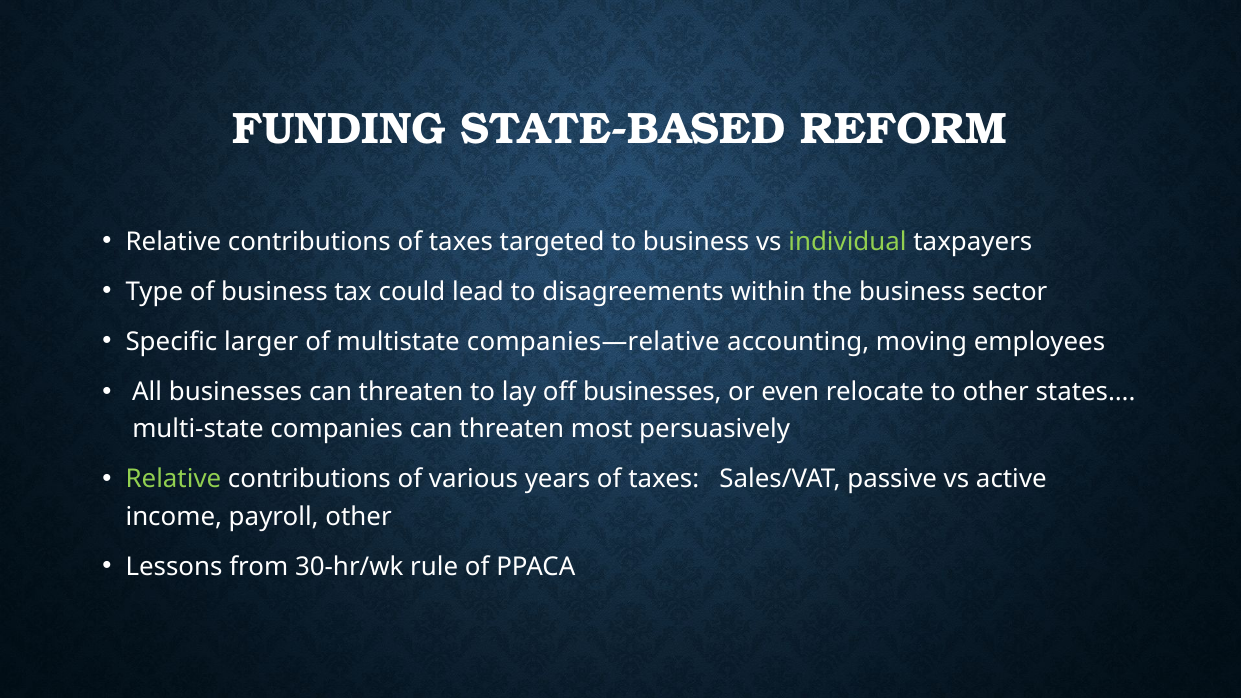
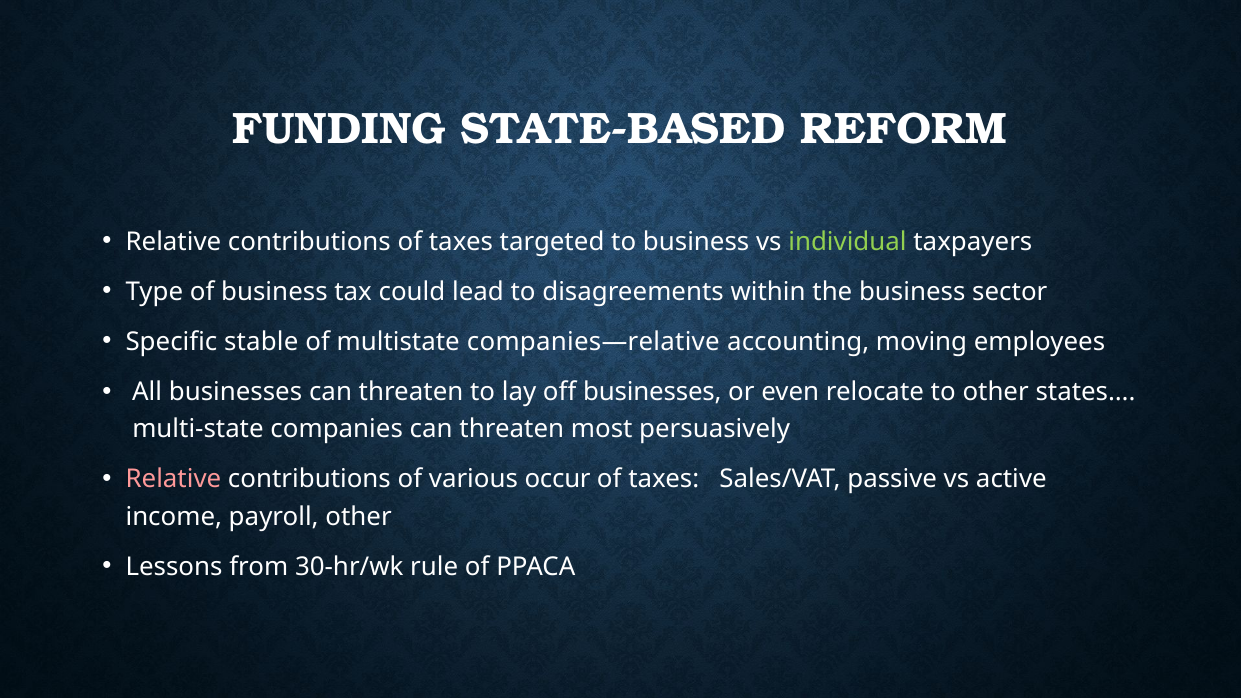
larger: larger -> stable (261, 342)
Relative colour: light green -> pink (173, 479)
years: years -> occur (558, 479)
